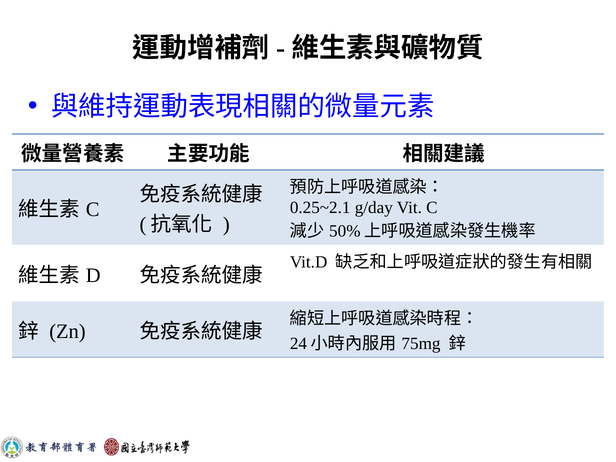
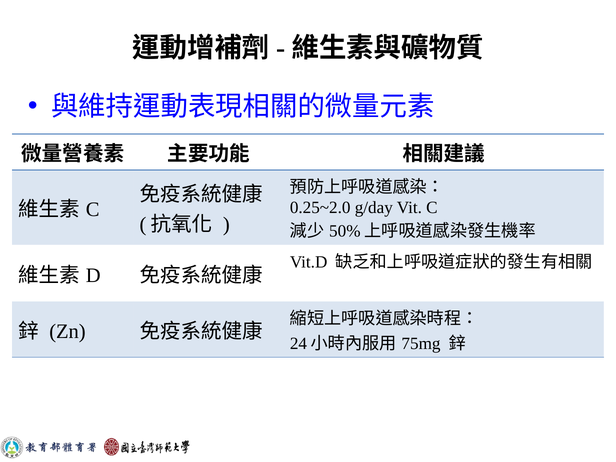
0.25~2.1: 0.25~2.1 -> 0.25~2.0 (320, 208)
